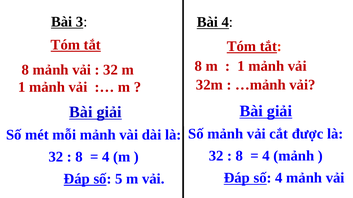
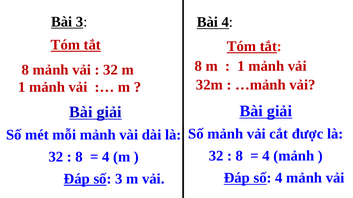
số 5: 5 -> 3 (119, 179)
